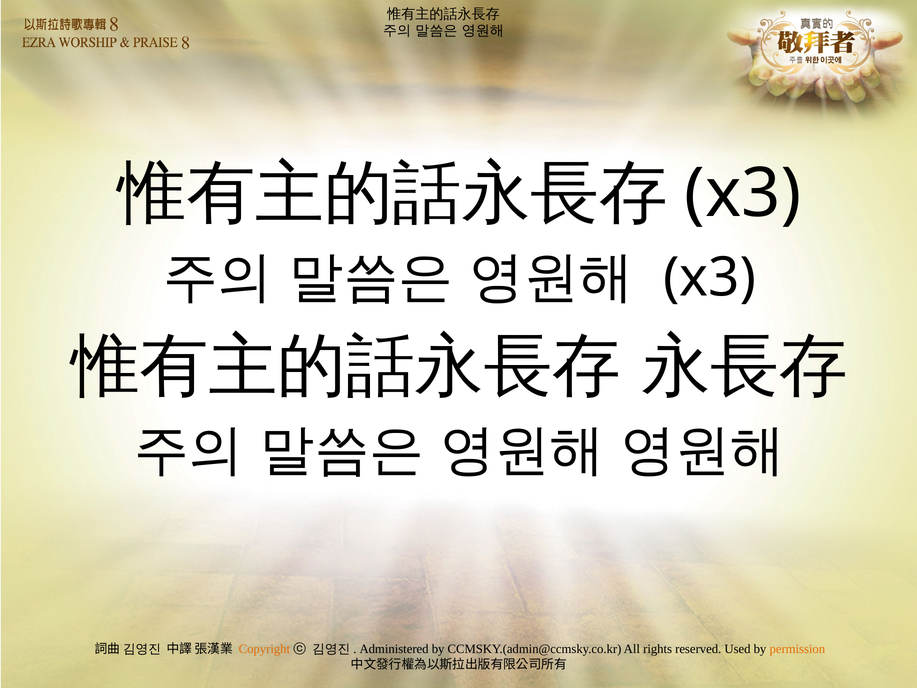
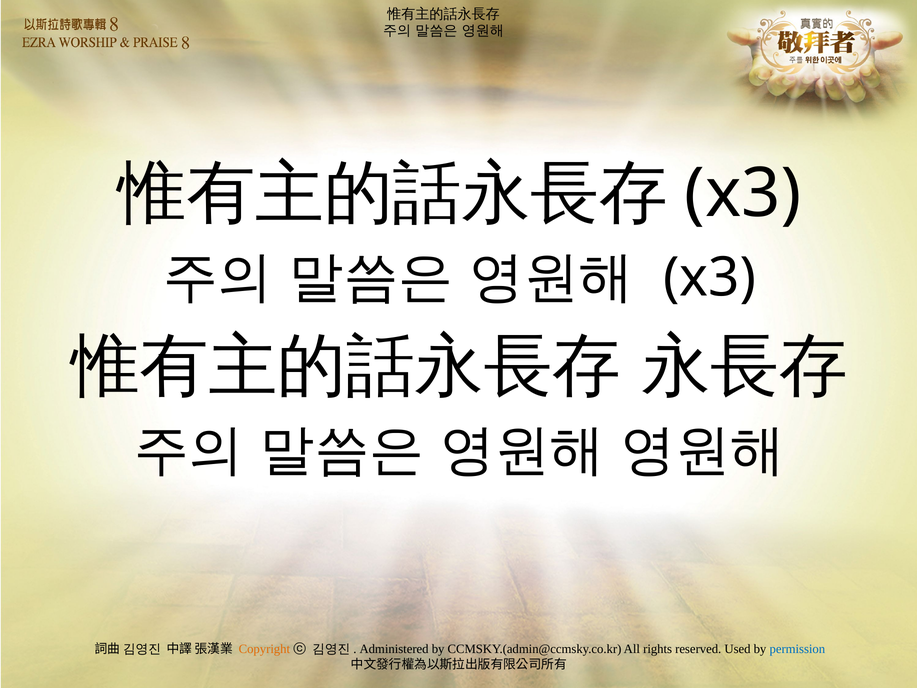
permission colour: orange -> blue (797, 649)
